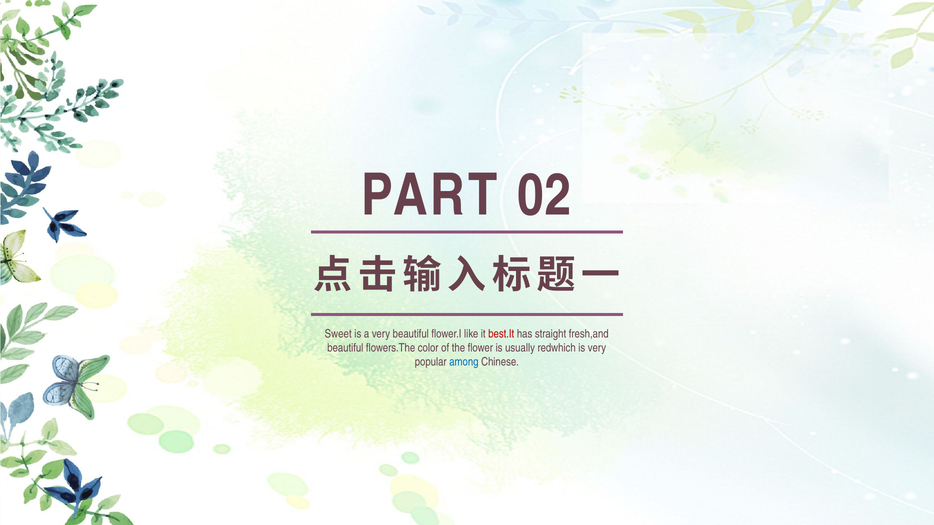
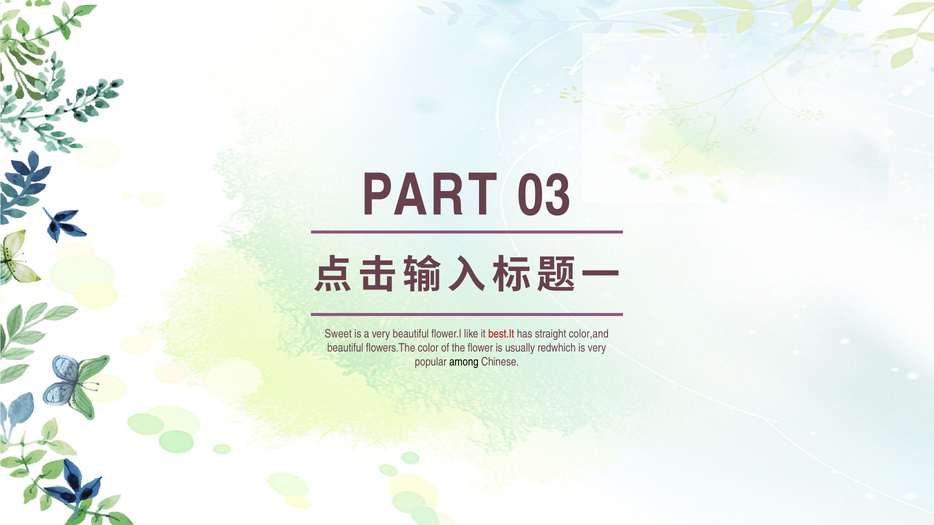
02: 02 -> 03 (544, 196)
fresh,and: fresh,and -> color,and (589, 334)
among colour: blue -> black (464, 362)
